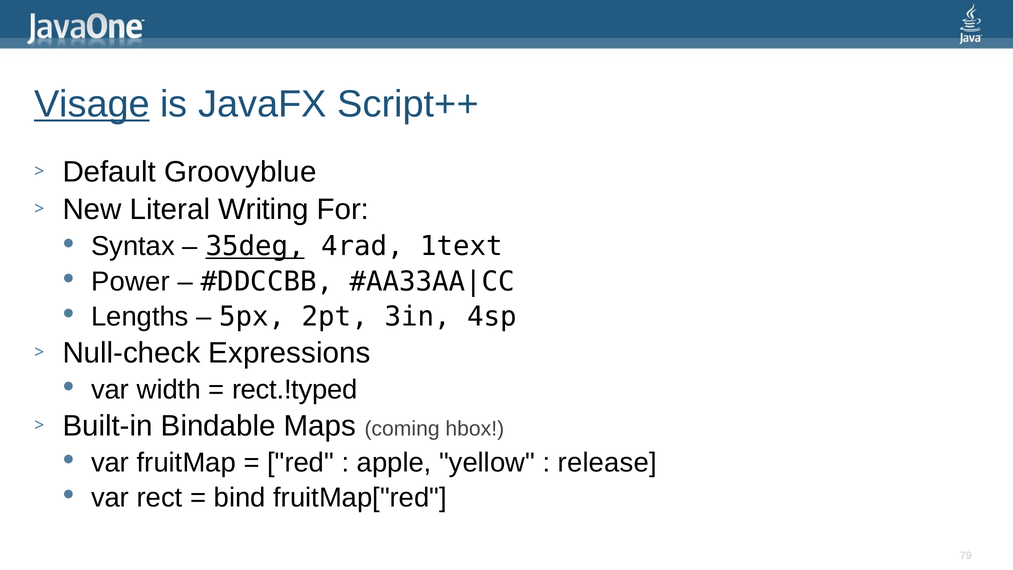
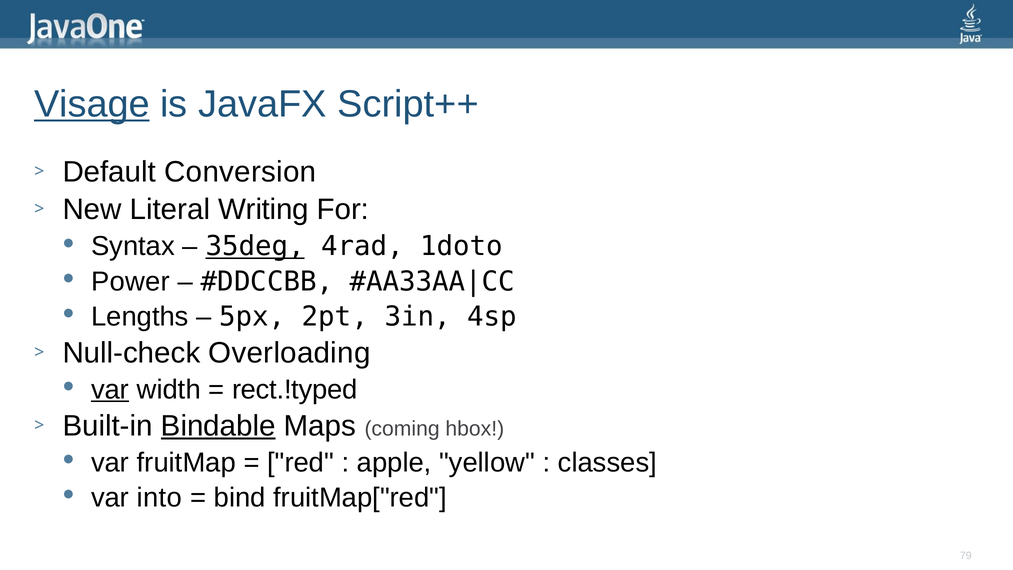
Groovyblue: Groovyblue -> Conversion (240, 172)
1text: 1text -> 1doto (462, 246)
Expressions: Expressions -> Overloading (289, 353)
var underline: none -> present (110, 390)
Bindable underline: none -> present (218, 426)
release: release -> classes (607, 462)
rect: rect -> into (159, 498)
